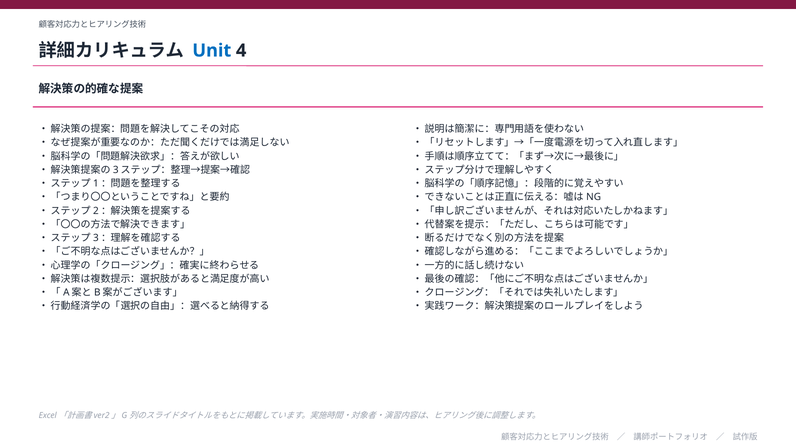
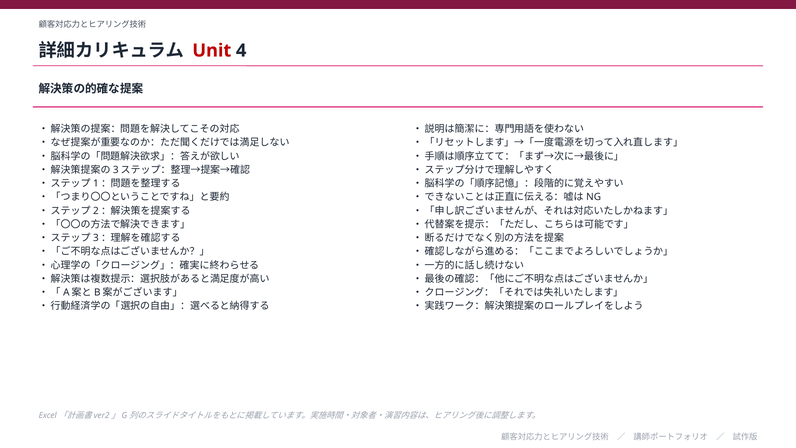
Unit colour: blue -> red (212, 51)
